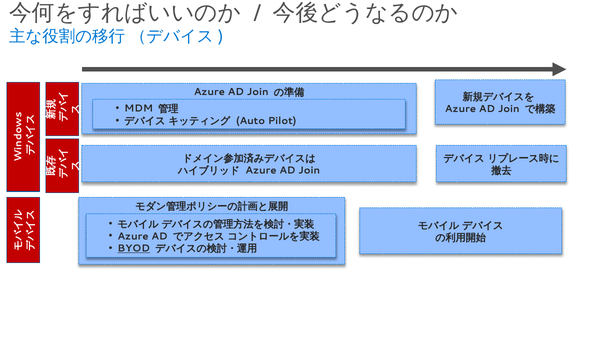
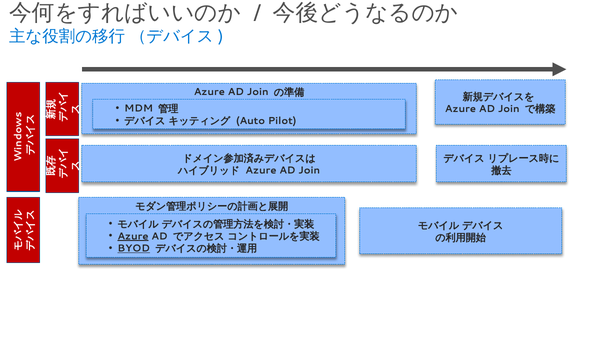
Azure underline: none -> present (133, 236)
